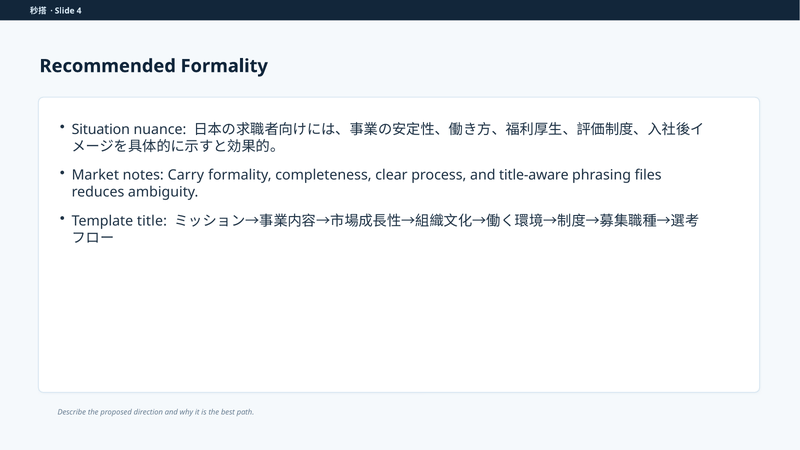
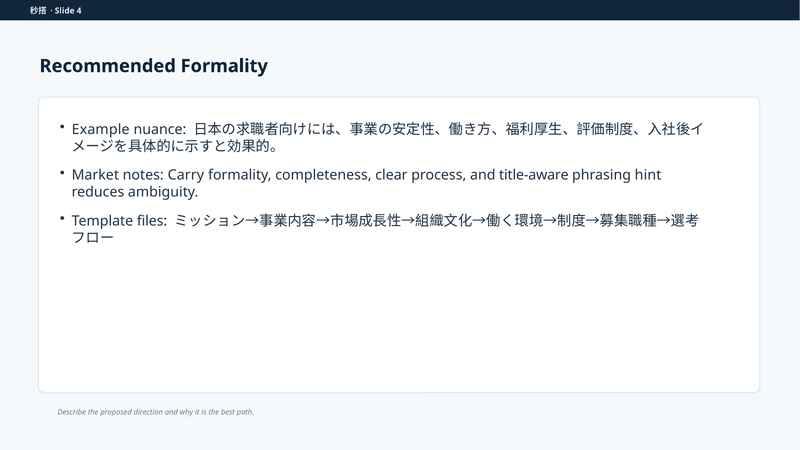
Situation: Situation -> Example (101, 129)
files: files -> hint (648, 175)
title: title -> files (152, 221)
